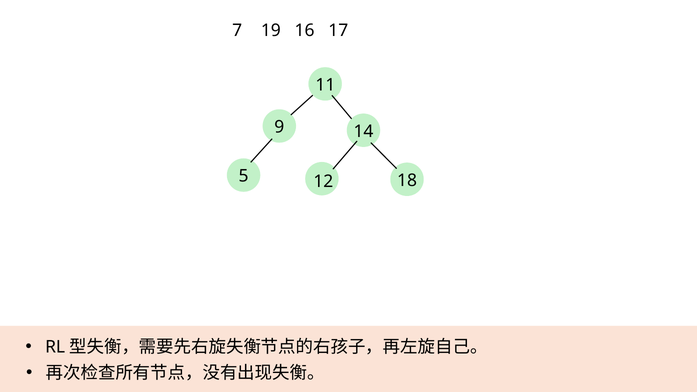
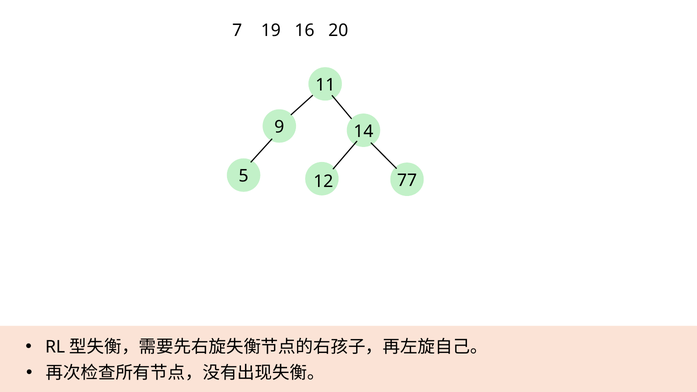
17: 17 -> 20 (338, 30)
18: 18 -> 77 (407, 180)
